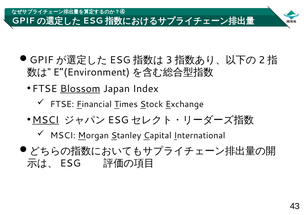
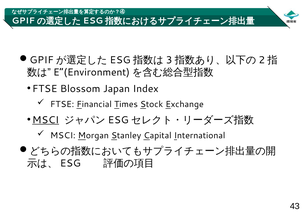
Blossom underline: present -> none (80, 89)
